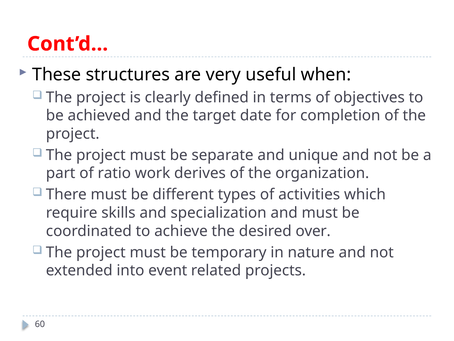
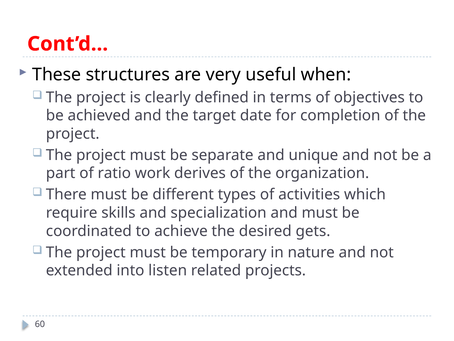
over: over -> gets (313, 231)
event: event -> listen (168, 270)
